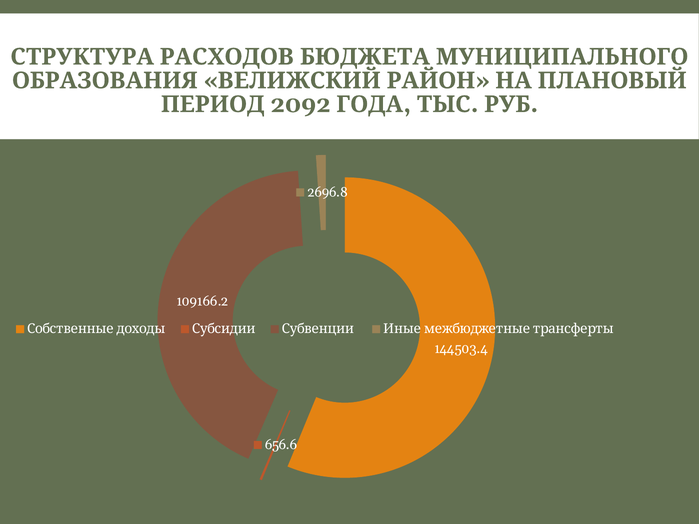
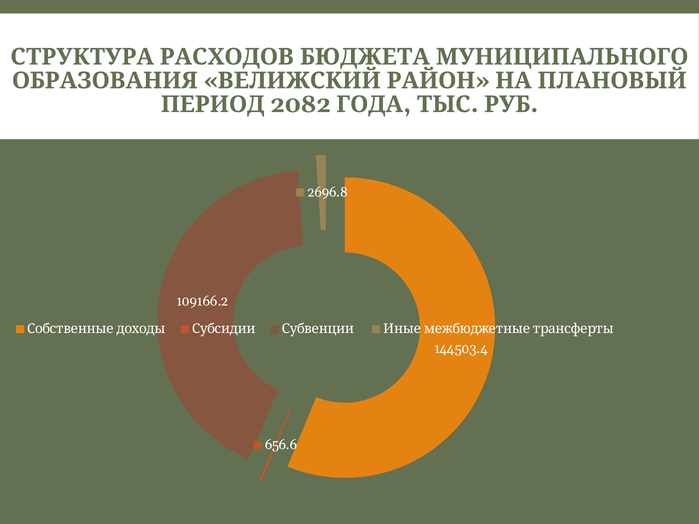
2092: 2092 -> 2082 (301, 104)
